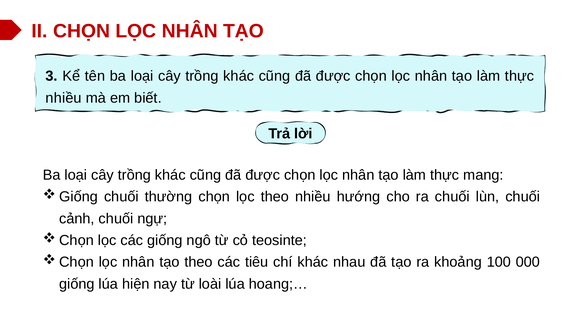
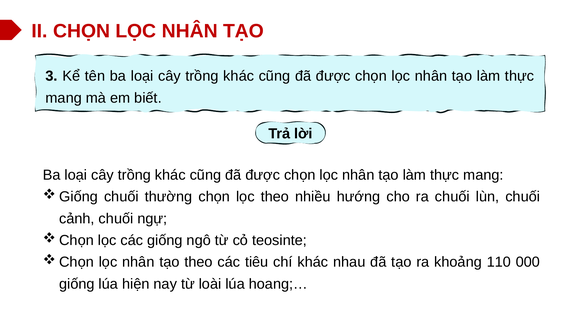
nhiều: nhiều -> mang (64, 98)
100: 100 -> 110 (499, 262)
